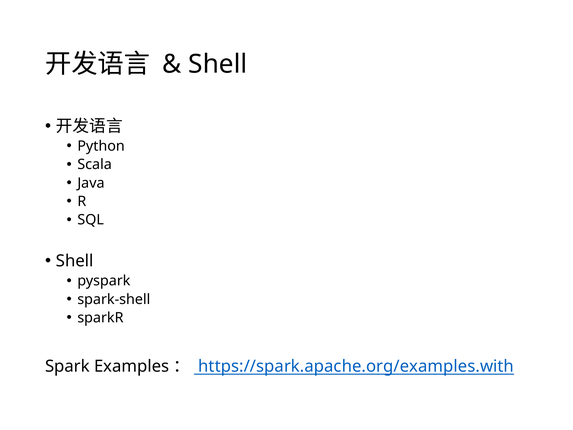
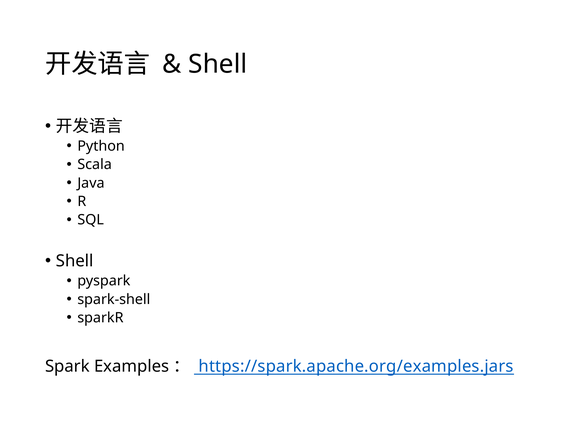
https://spark.apache.org/examples.with: https://spark.apache.org/examples.with -> https://spark.apache.org/examples.jars (356, 366)
